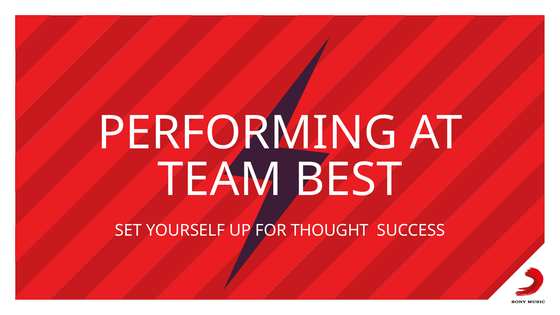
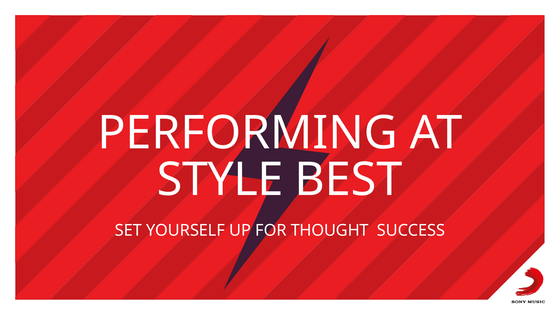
TEAM: TEAM -> STYLE (220, 180)
